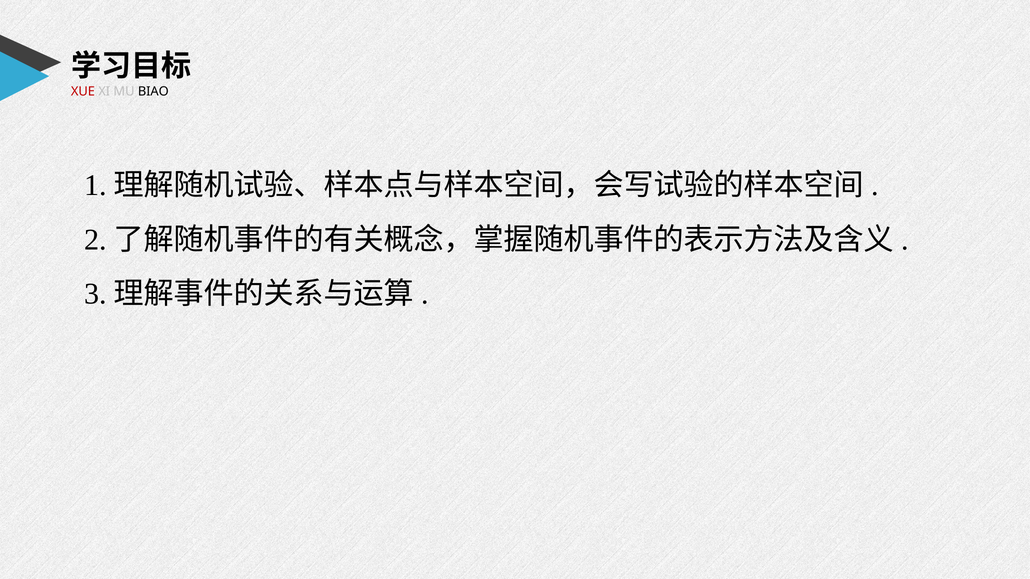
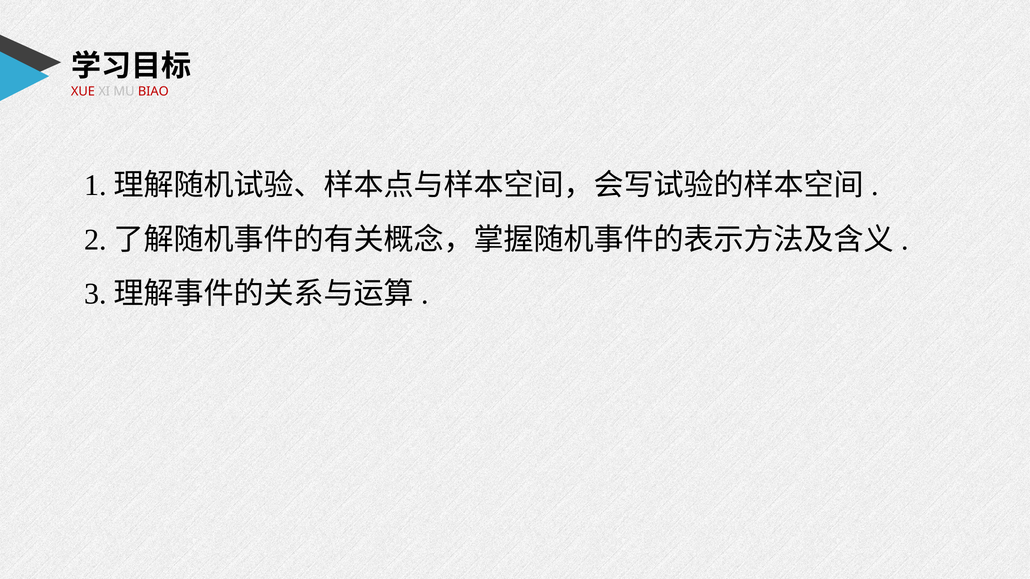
BIAO colour: black -> red (153, 91)
